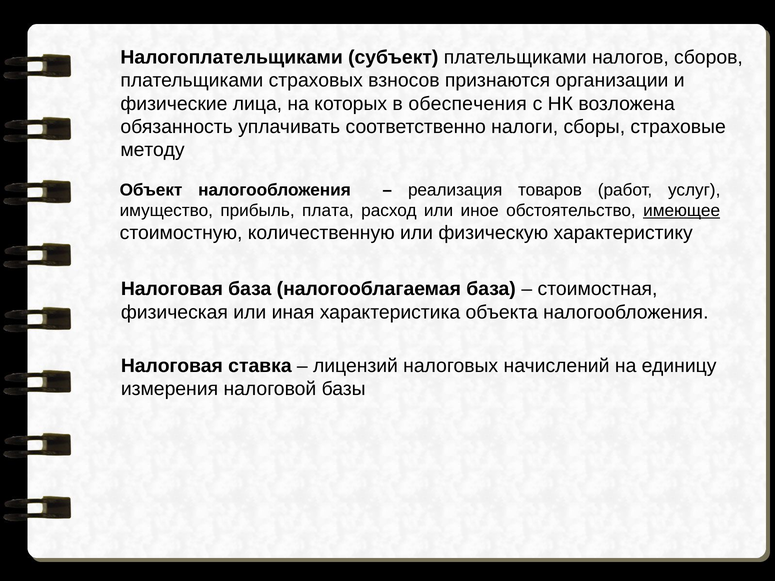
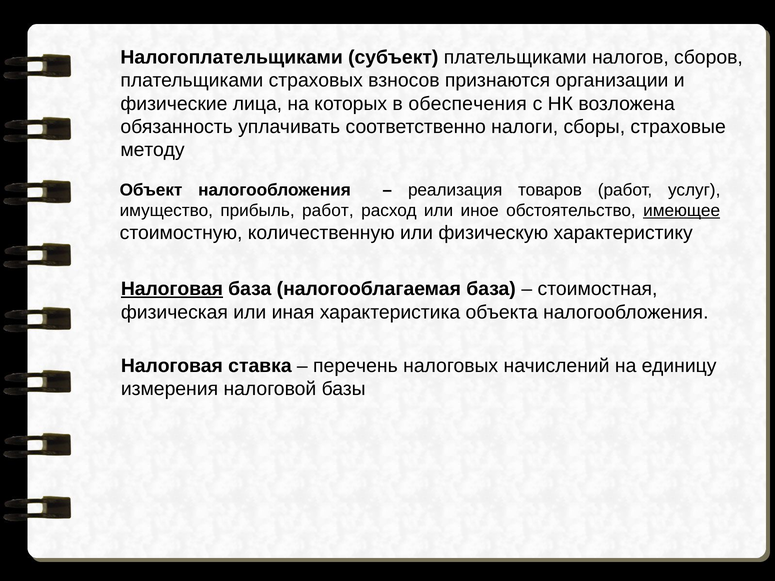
прибыль плата: плата -> работ (328, 211)
Налоговая underline: none -> present (172, 289)
лицензий: лицензий -> перечень (355, 366)
